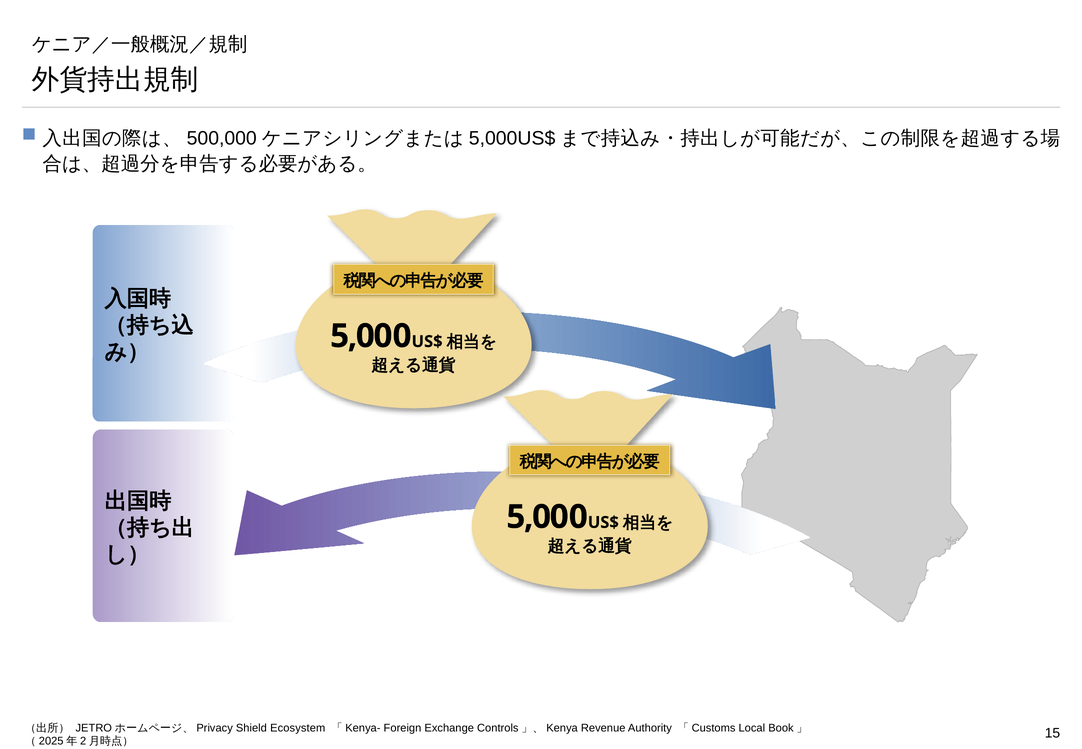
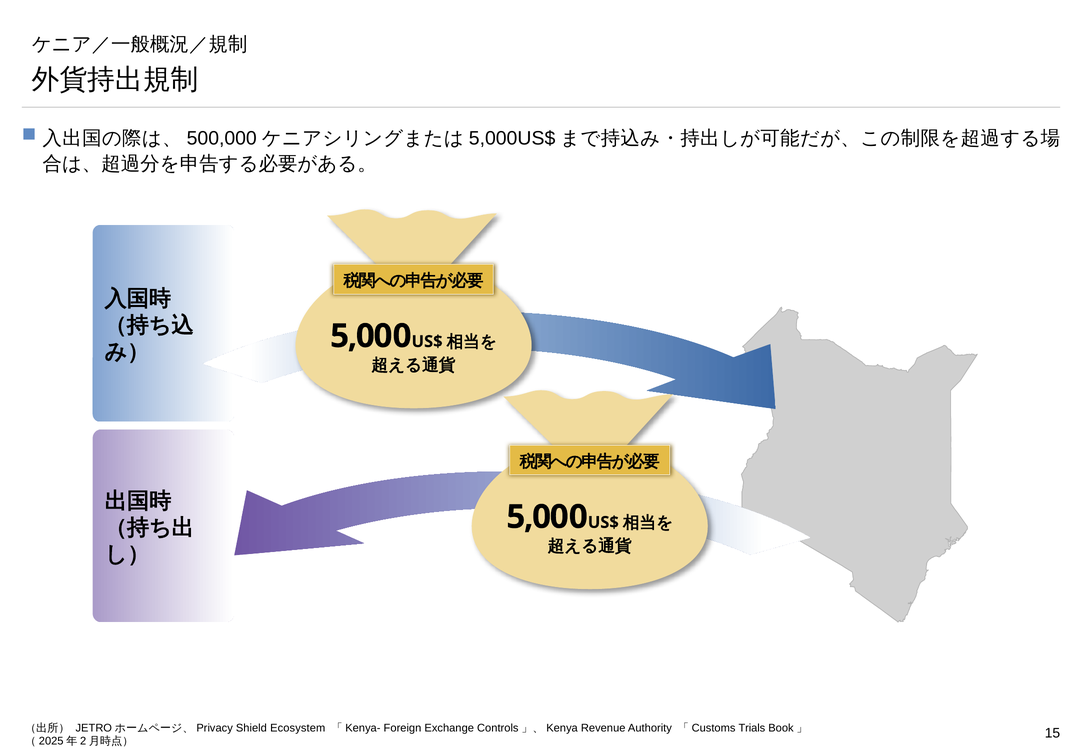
Local: Local -> Trials (752, 728)
